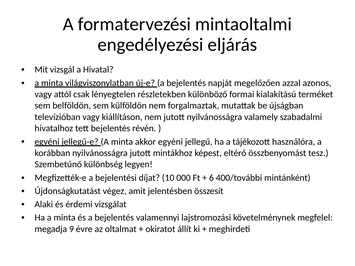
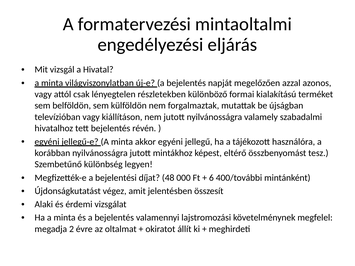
10: 10 -> 48 (168, 178)
9: 9 -> 2 (71, 229)
